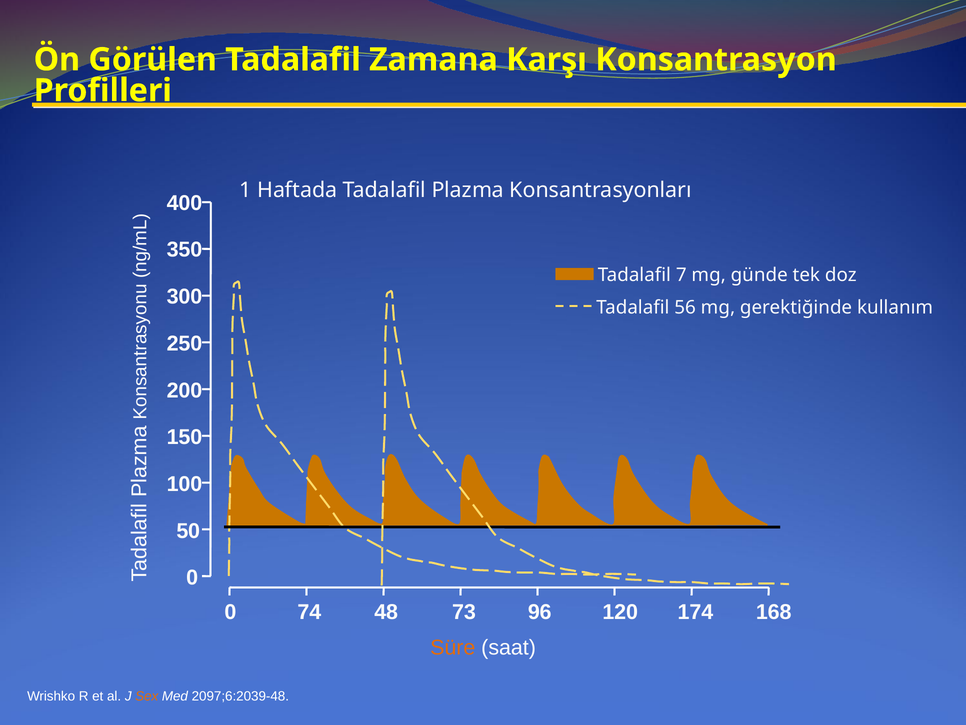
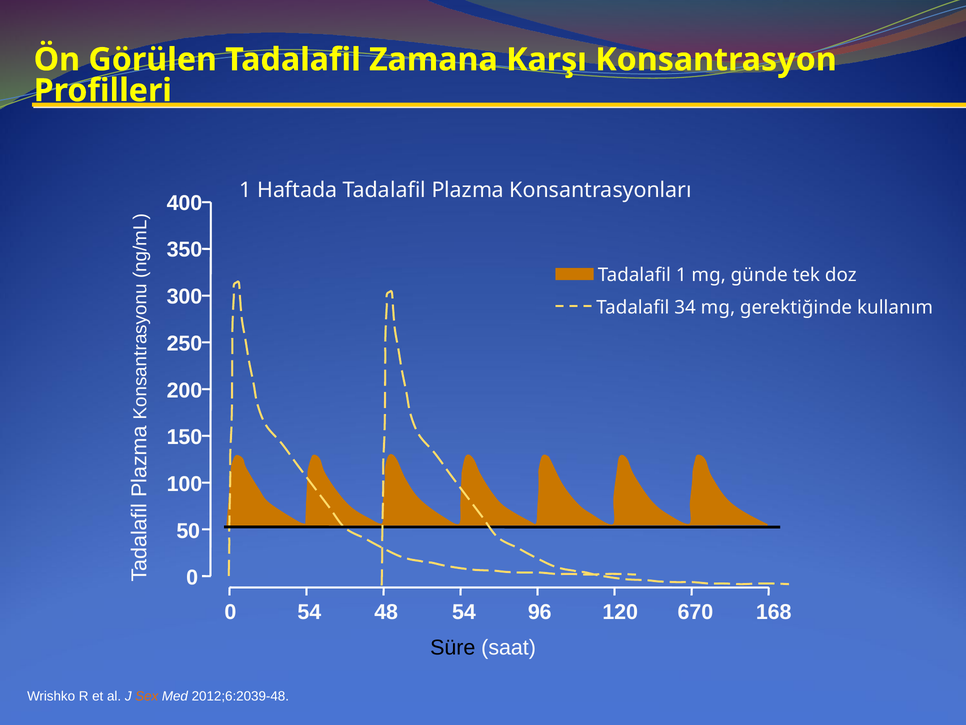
Tadalafil 7: 7 -> 1 (681, 275)
56: 56 -> 34 (685, 307)
0 74: 74 -> 54 (309, 612)
48 73: 73 -> 54 (464, 612)
174: 174 -> 670 (695, 612)
Süre colour: orange -> black (453, 647)
2097;6:2039-48: 2097;6:2039-48 -> 2012;6:2039-48 (240, 696)
